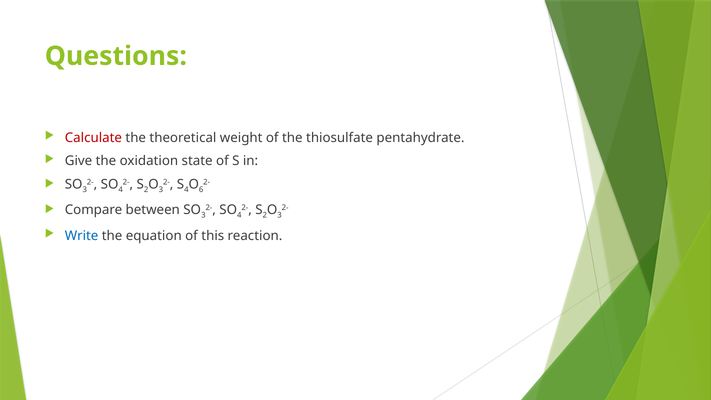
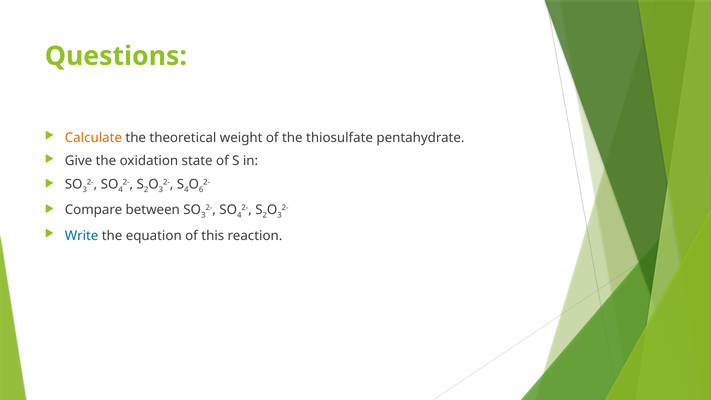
Calculate colour: red -> orange (93, 138)
